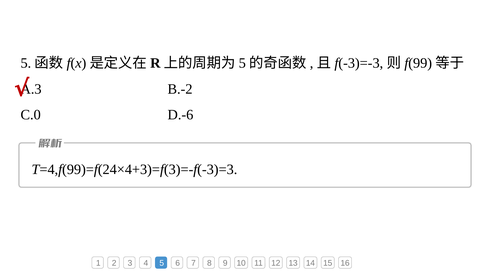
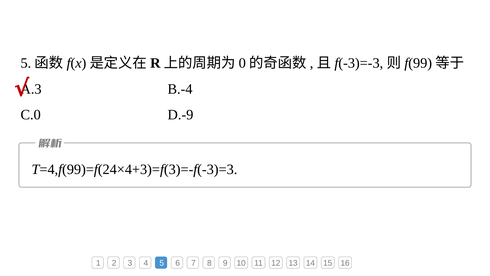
5: 5 -> 0 (242, 63)
B.-2: B.-2 -> B.-4 (180, 89)
D.-6: D.-6 -> D.-9 (180, 115)
